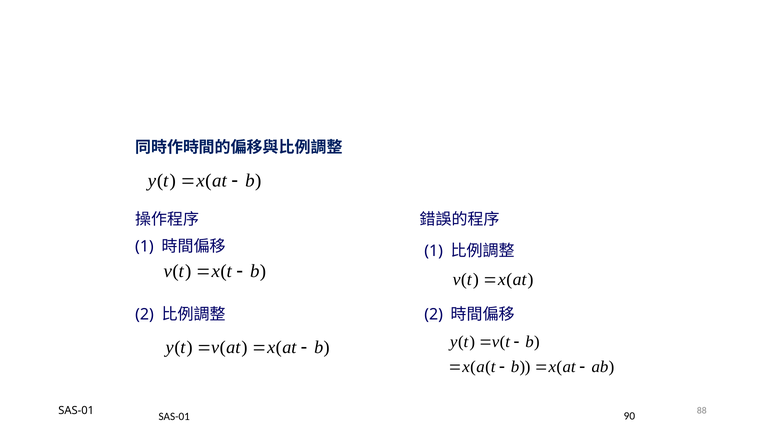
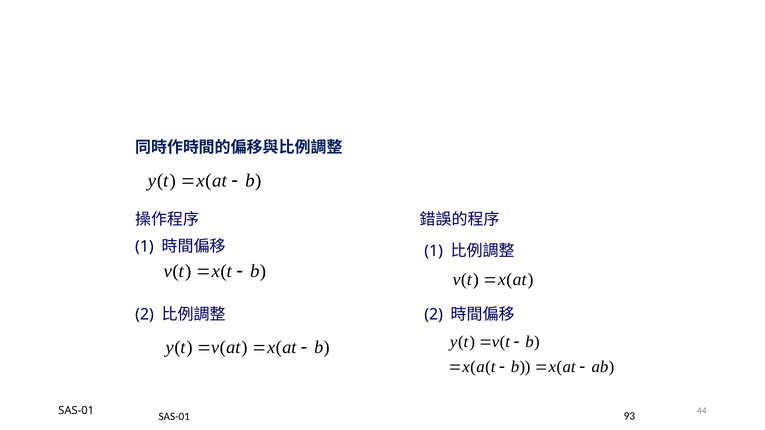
88: 88 -> 44 (702, 411)
90: 90 -> 93 (629, 417)
